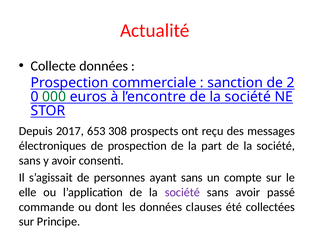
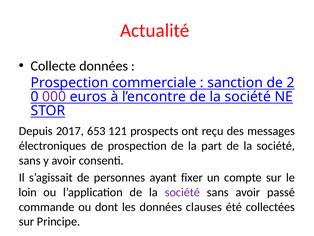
000 colour: green -> purple (54, 97)
308: 308 -> 121 (118, 131)
ayant sans: sans -> fixer (192, 177)
elle: elle -> loin (28, 192)
